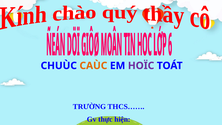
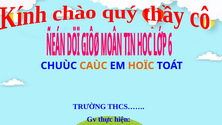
HOÏC colour: purple -> orange (141, 66)
